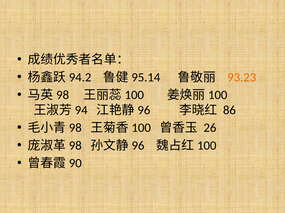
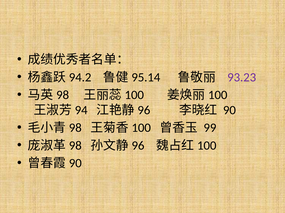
93.23 colour: orange -> purple (242, 78)
86: 86 -> 90 (229, 110)
26: 26 -> 99 (210, 128)
